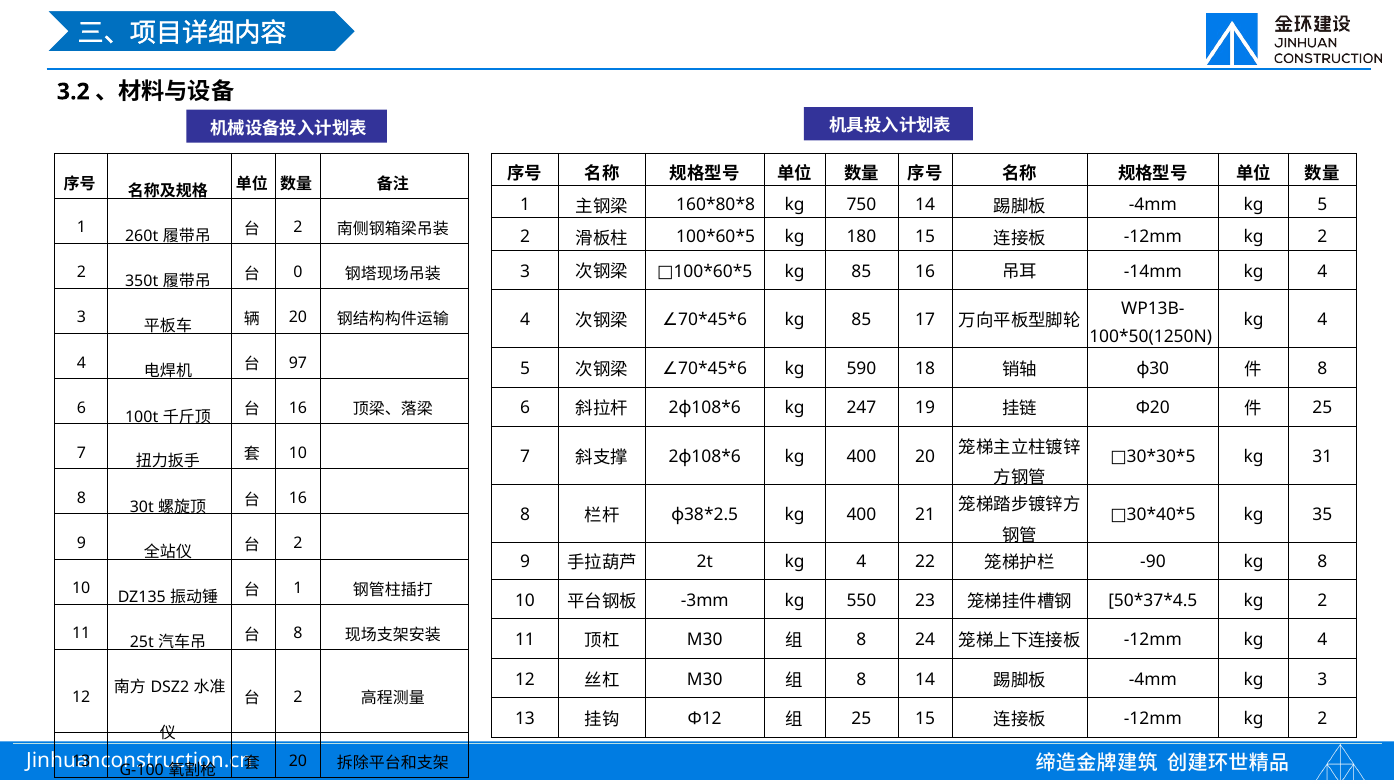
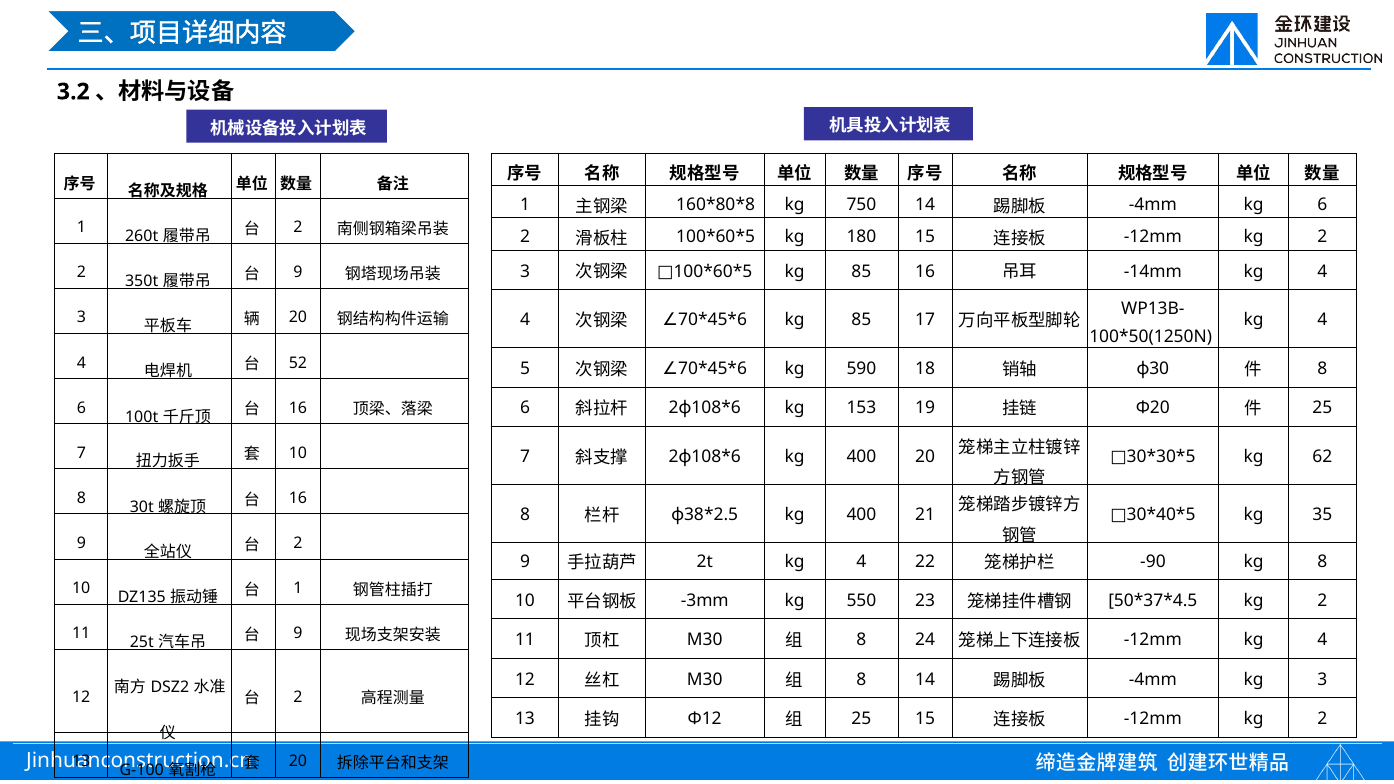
kg 5: 5 -> 6 (1322, 205)
0: 0 -> 9 (298, 273)
97: 97 -> 52 (298, 363)
247: 247 -> 153 (861, 408)
31: 31 -> 62 (1322, 457)
8: 8 -> 9 (298, 633)
